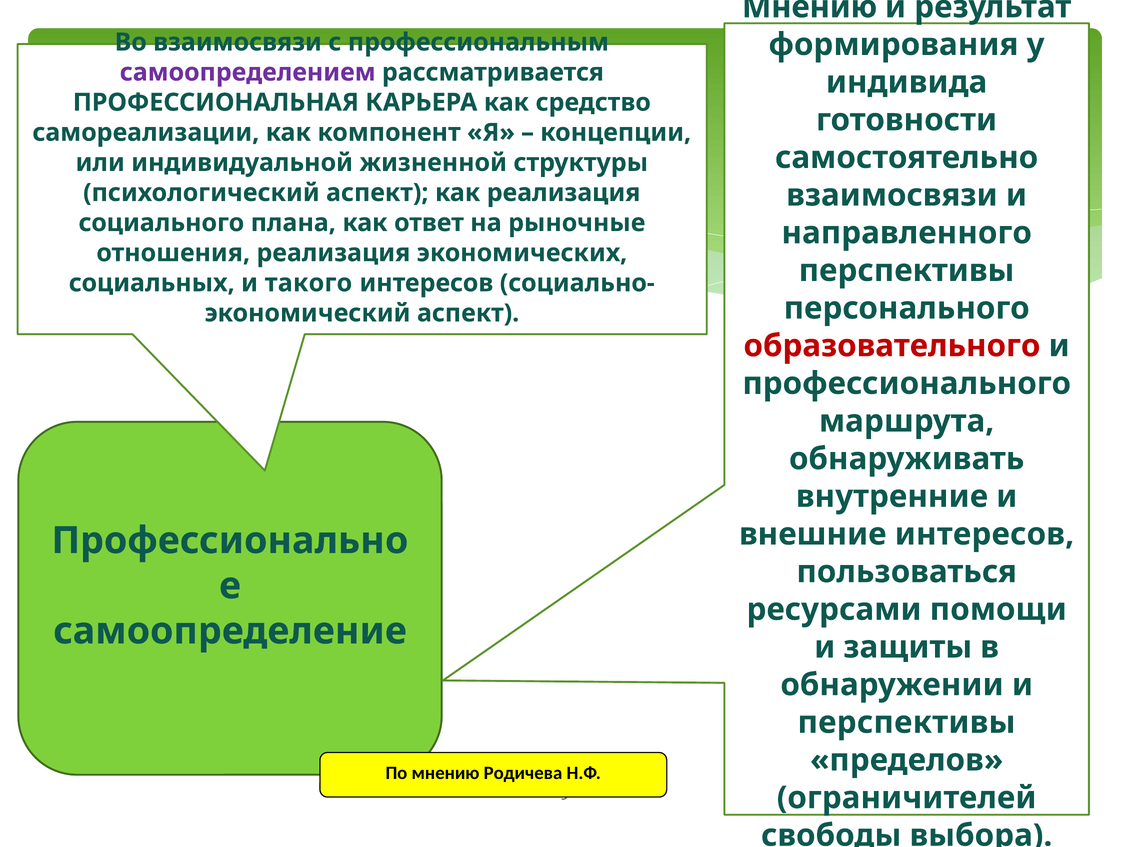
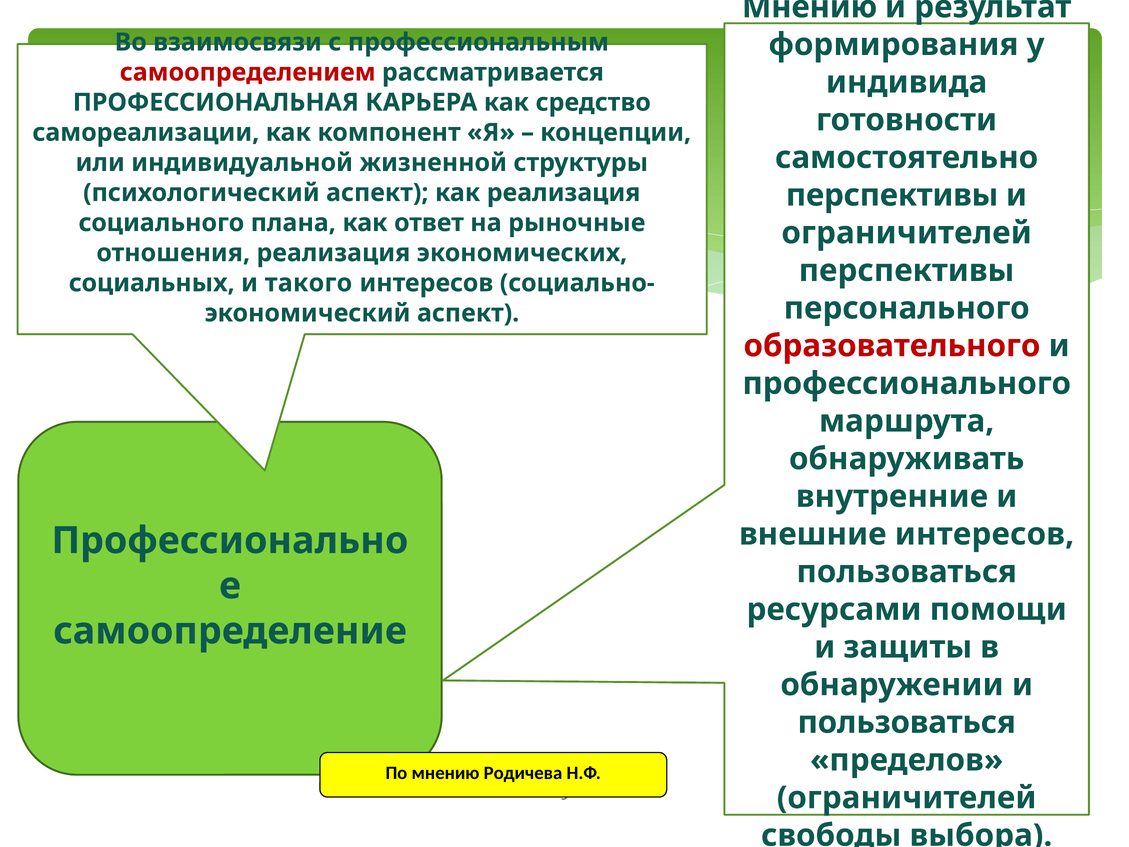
самоопределением colour: purple -> red (248, 72)
взаимосвязи: взаимосвязи -> перспективы (892, 195)
направленного: направленного -> ограничителей (907, 233)
перспективы: перспективы -> пользоваться (907, 722)
